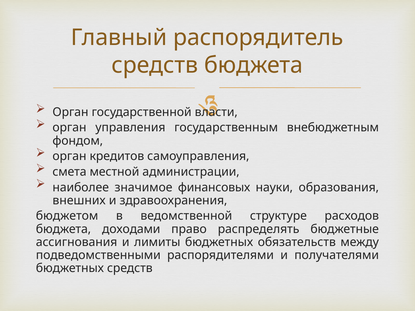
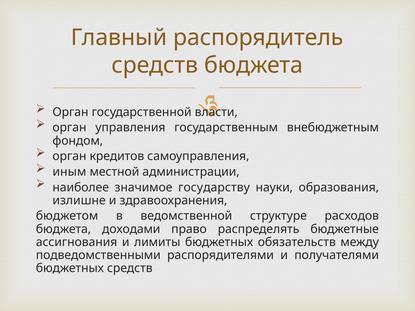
смета: смета -> иным (69, 172)
финансовых: финансовых -> государству (214, 188)
внешних: внешних -> излишне (79, 201)
